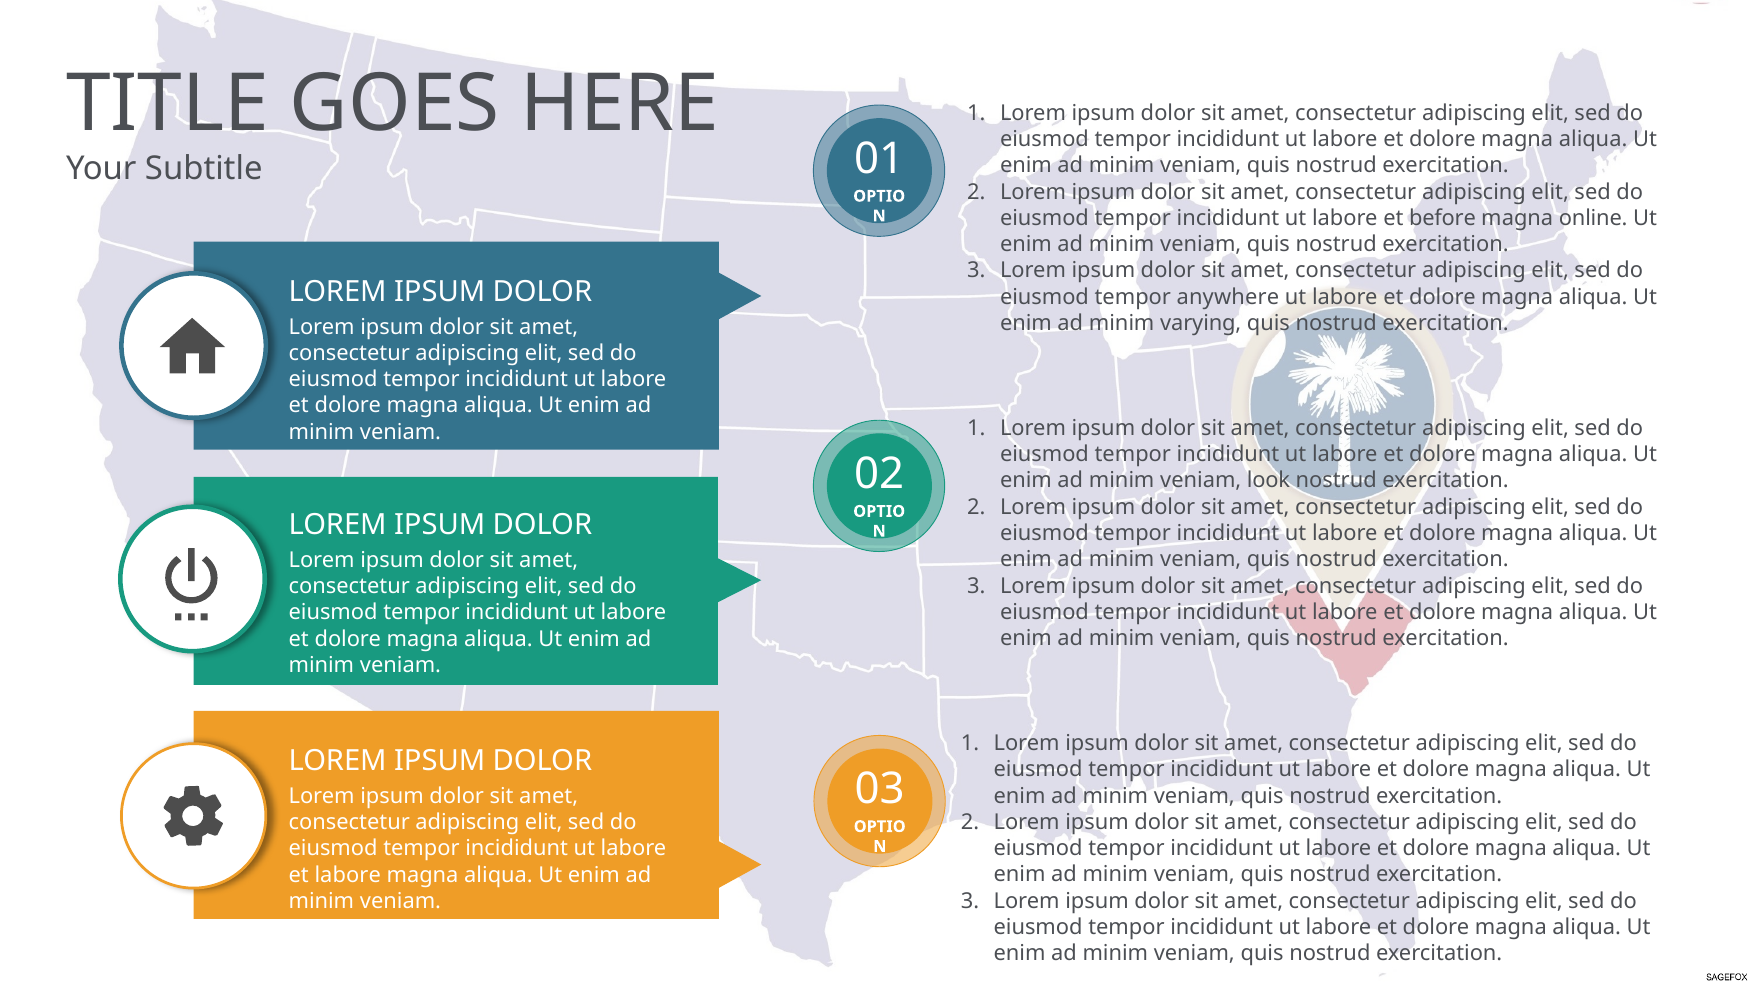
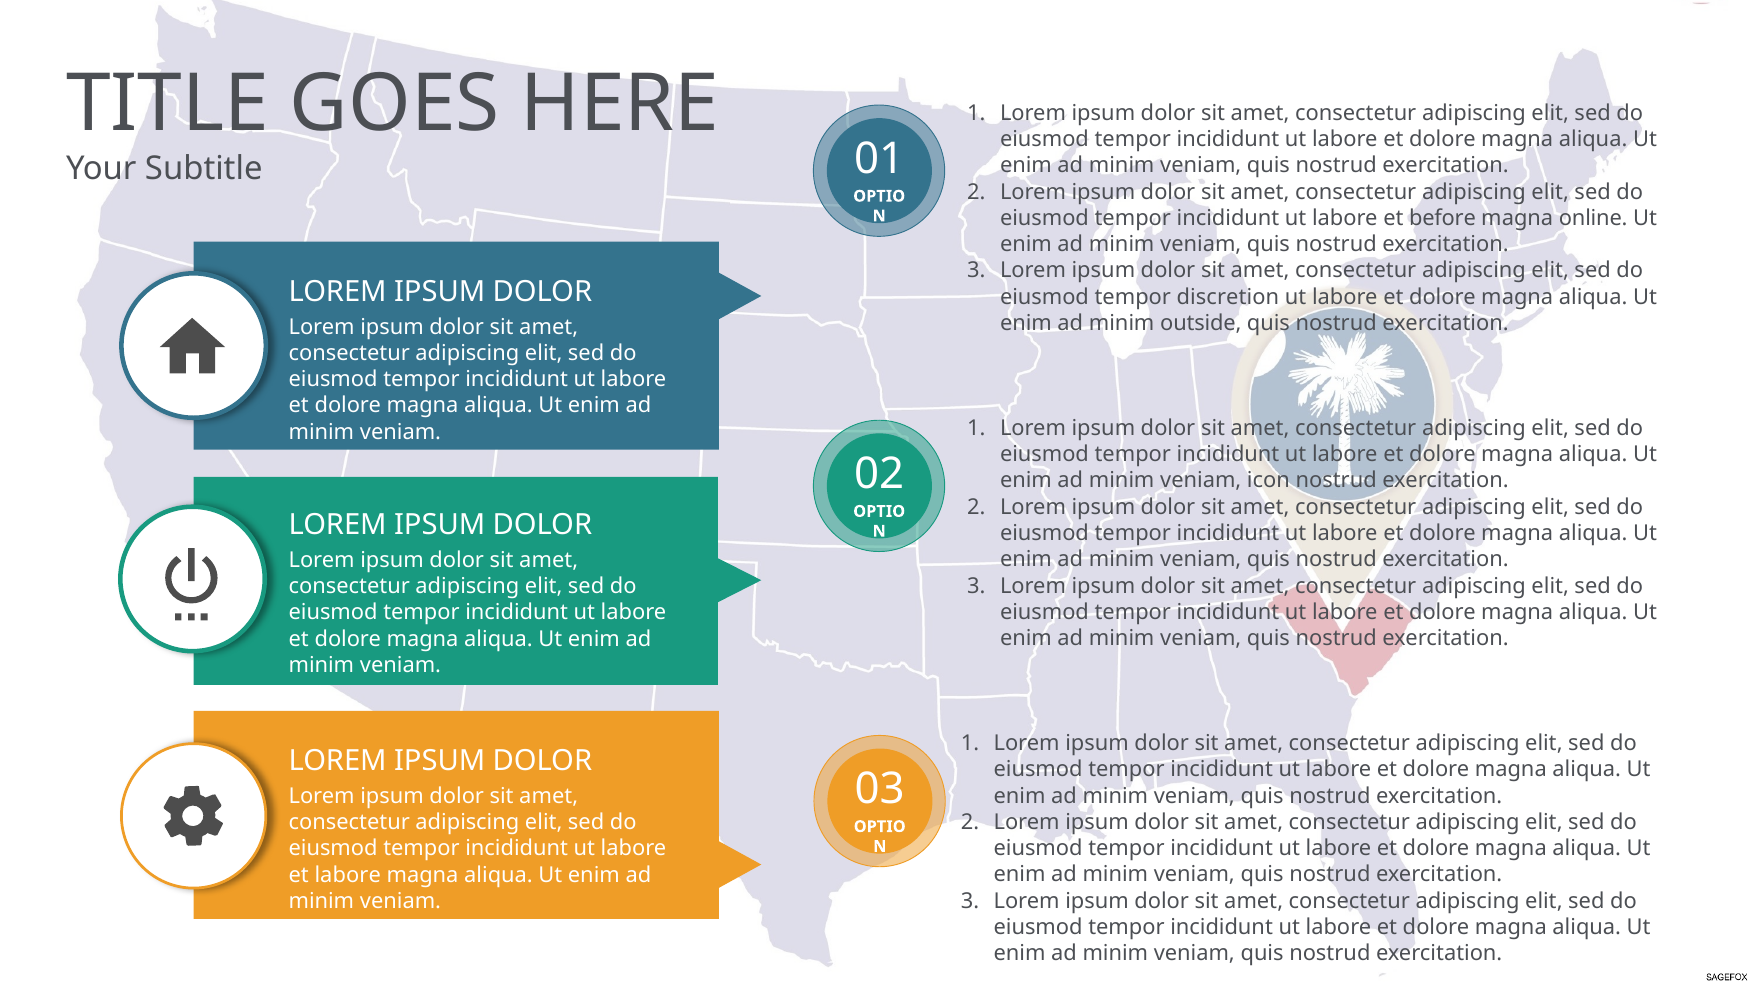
anywhere: anywhere -> discretion (1228, 297)
varying: varying -> outside (1201, 323)
look: look -> icon (1268, 481)
